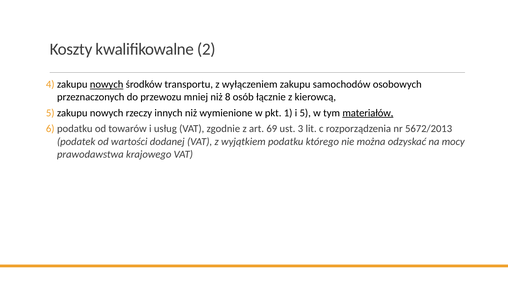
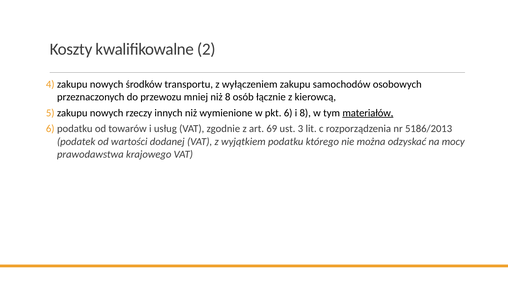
nowych underline: present -> none (107, 84)
1: 1 -> 6 (288, 113)
i 5: 5 -> 8 (305, 113)
5672/2013: 5672/2013 -> 5186/2013 (429, 129)
